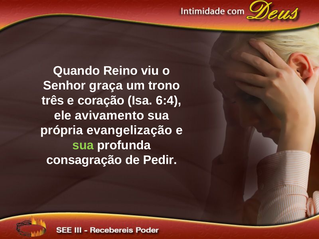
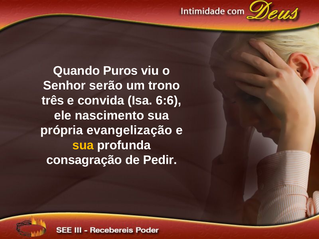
Reino: Reino -> Puros (121, 71)
graça: graça -> serão (106, 86)
coração: coração -> convida (101, 101)
6:4: 6:4 -> 6:6 (169, 101)
avivamento: avivamento -> nascimento (110, 116)
sua colour: light green -> yellow (83, 145)
